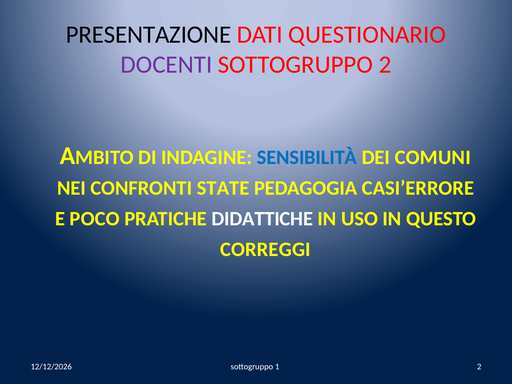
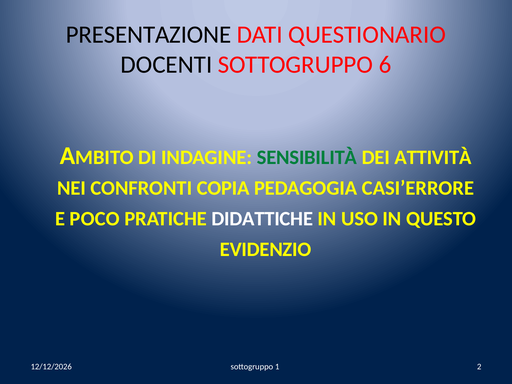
DOCENTI colour: purple -> black (166, 64)
SOTTOGRUPPO 2: 2 -> 6 (385, 64)
SENSIBILITÀ colour: blue -> green (307, 157)
COMUNI: COMUNI -> ATTIVITÀ (433, 157)
STATE: STATE -> COPIA (223, 188)
CORREGGI: CORREGGI -> EVIDENZIO (266, 250)
